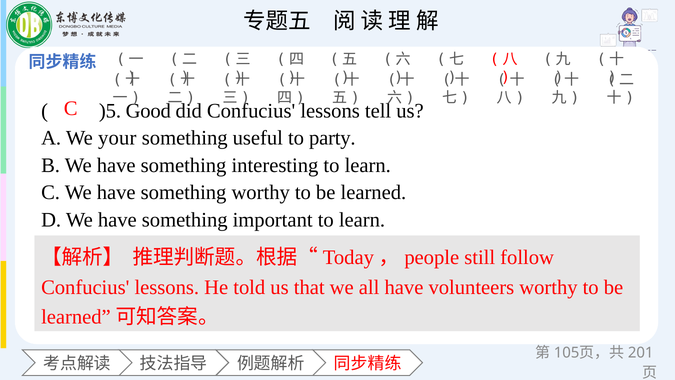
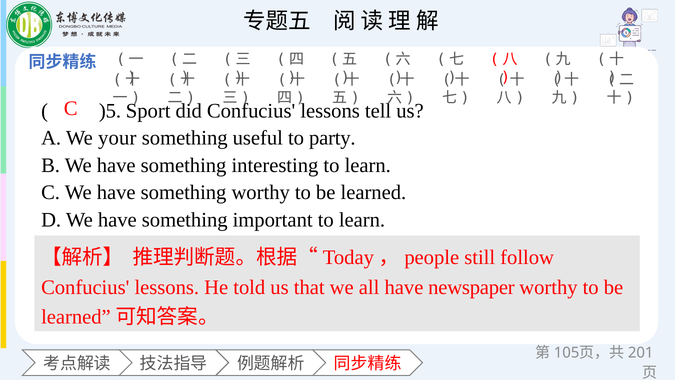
Good: Good -> Sport (148, 111)
volunteers: volunteers -> newspaper (471, 287)
